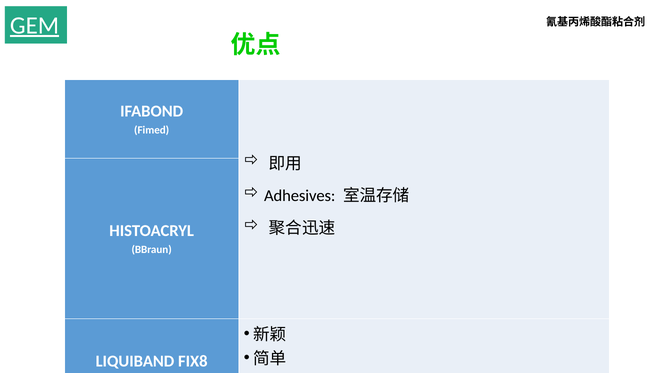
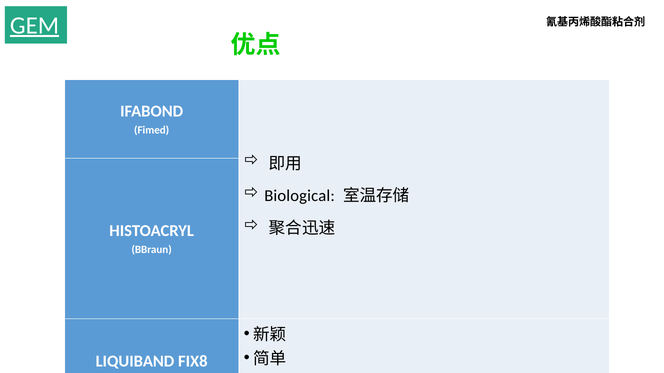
Adhesives: Adhesives -> Biological (300, 196)
